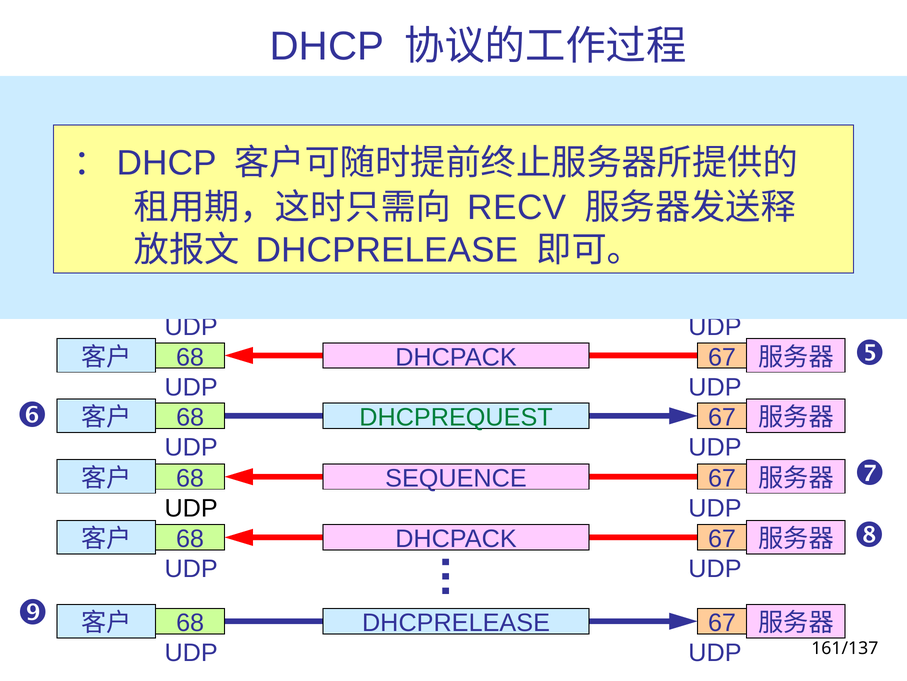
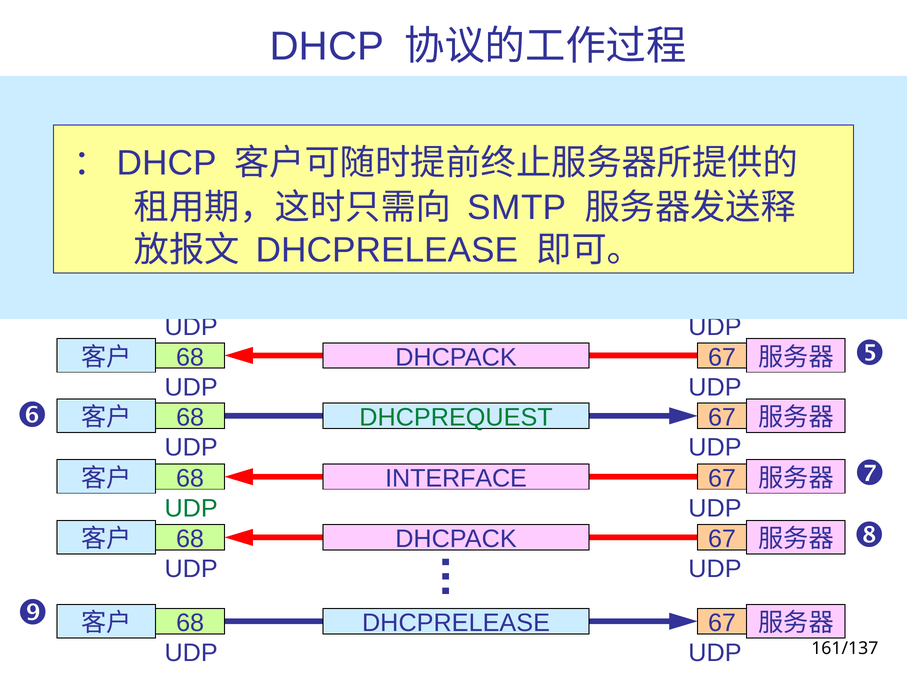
RECV: RECV -> SMTP (517, 207)
SEQUENCE: SEQUENCE -> INTERFACE (456, 478)
UDP colour: black -> green (191, 508)
